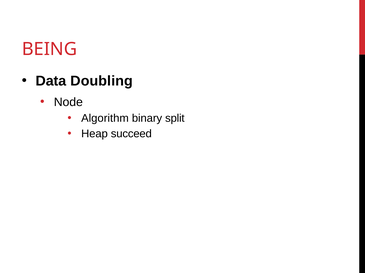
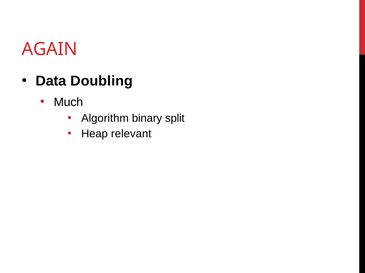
BEING: BEING -> AGAIN (50, 49)
Node: Node -> Much (68, 102)
succeed: succeed -> relevant (131, 134)
